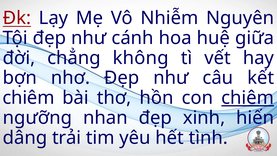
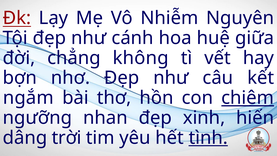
chiêm: chiêm -> ngắm (28, 98)
trải: trải -> trời (67, 138)
tình underline: none -> present (208, 138)
